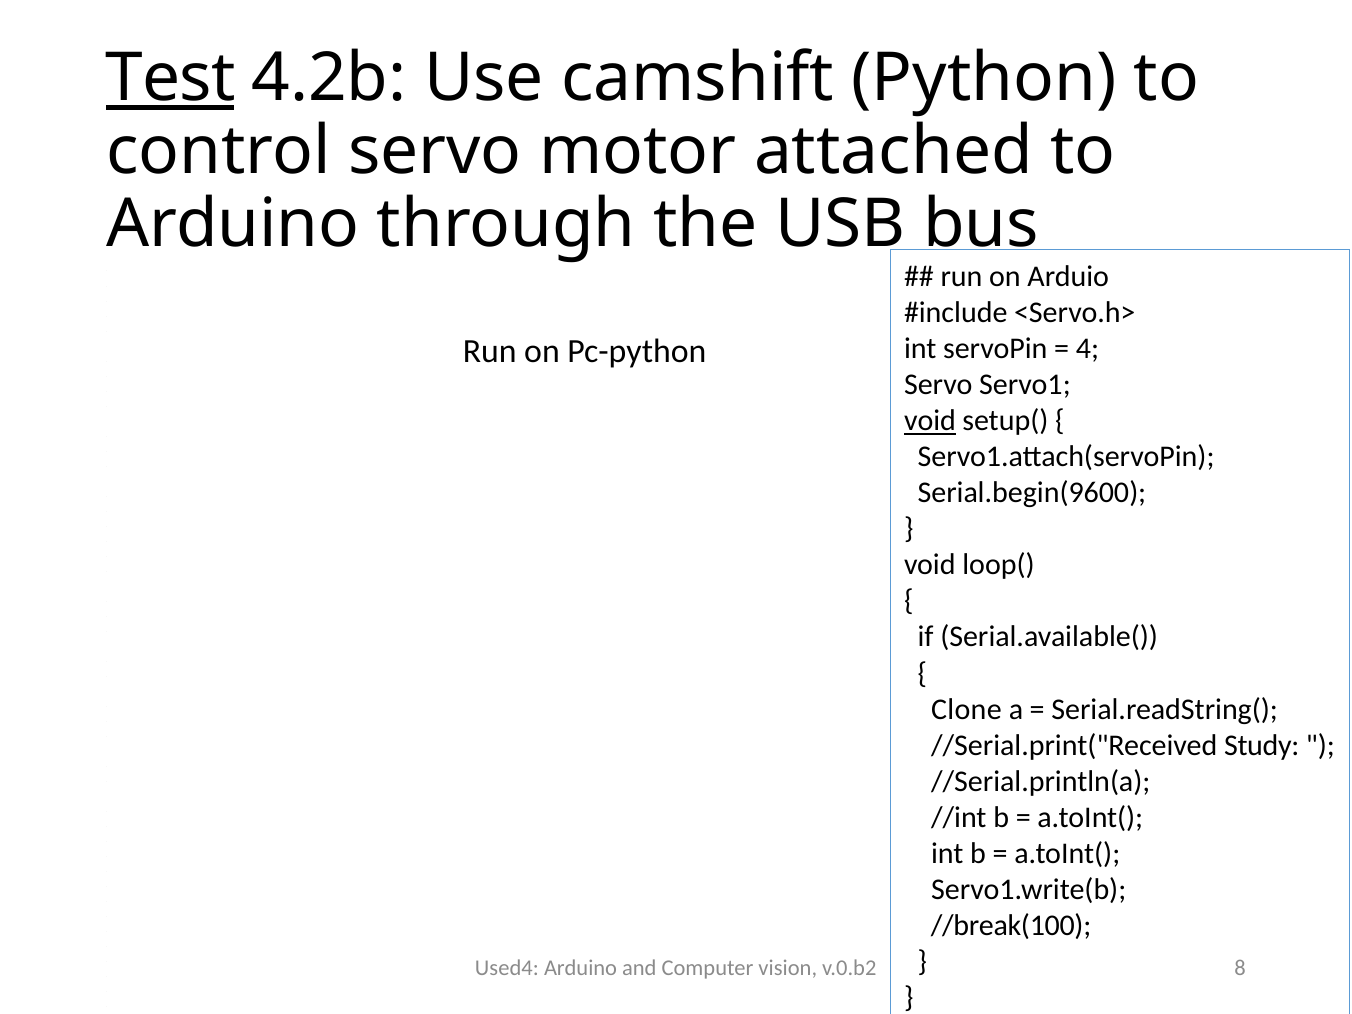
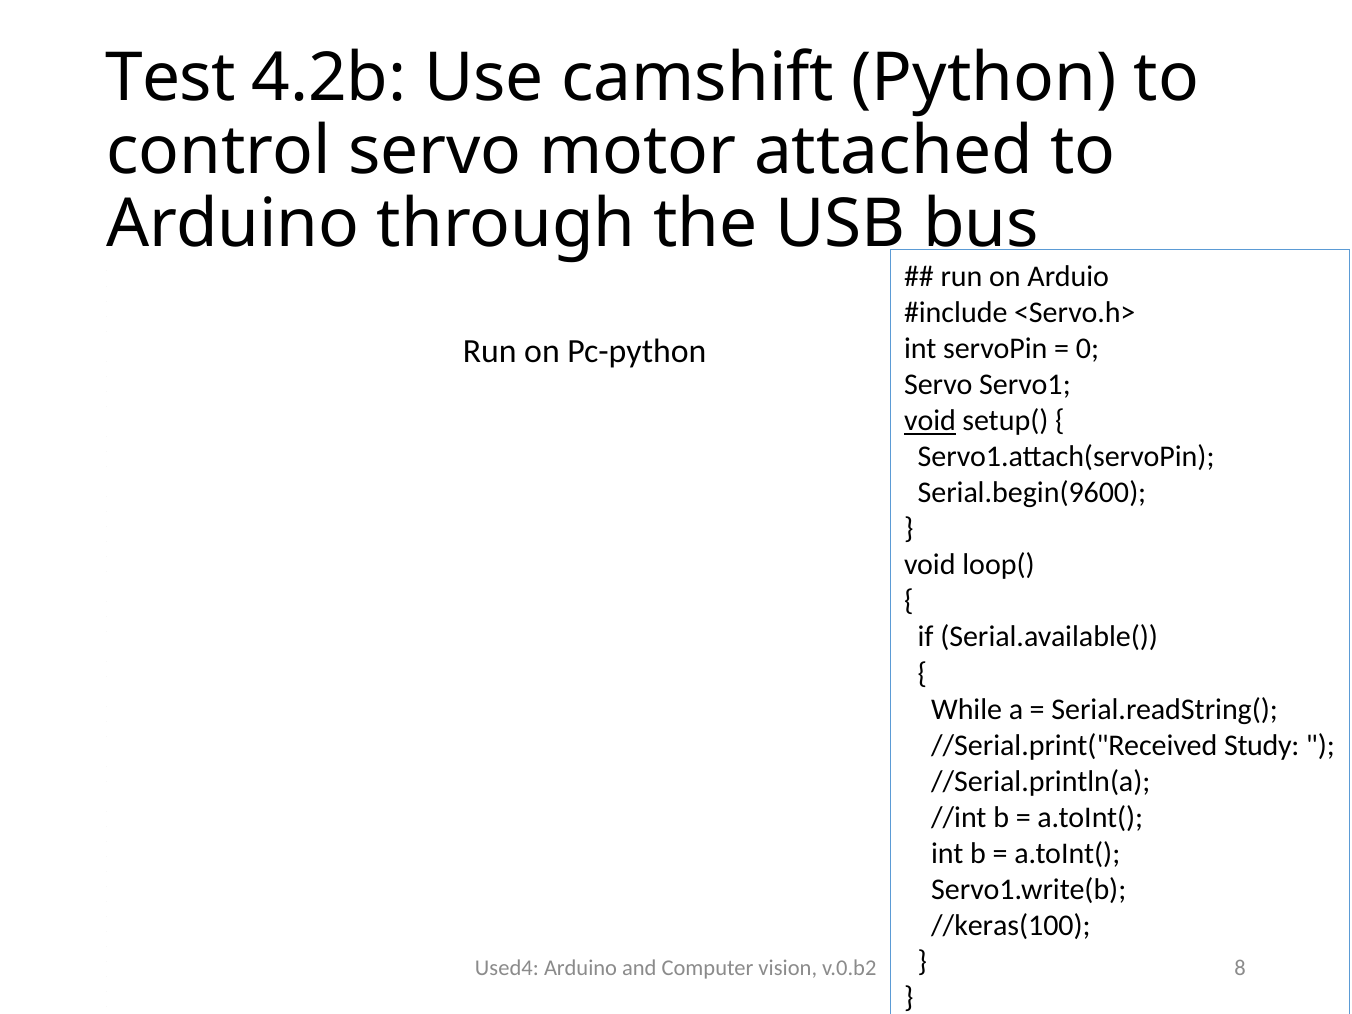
Test underline: present -> none (171, 78)
4: 4 -> 0 (1088, 349)
Clone: Clone -> While (967, 709)
//break(100: //break(100 -> //keras(100 (1011, 925)
